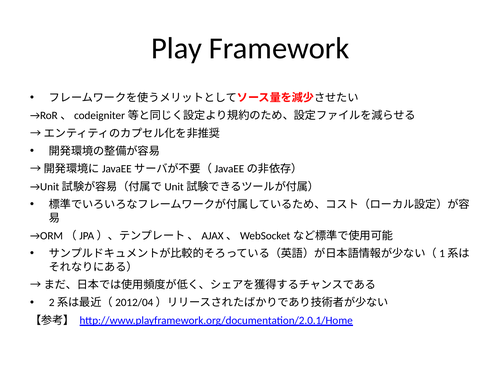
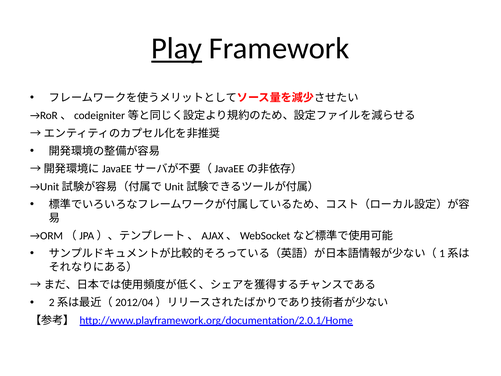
Play underline: none -> present (177, 48)
